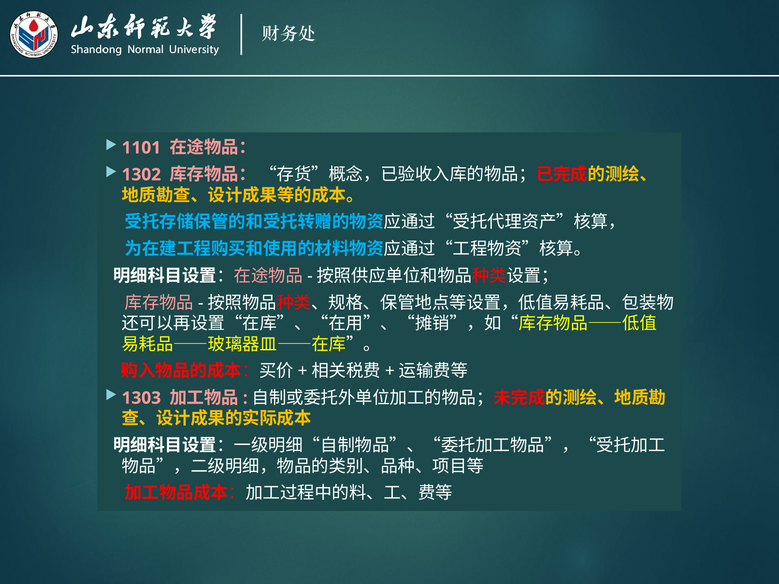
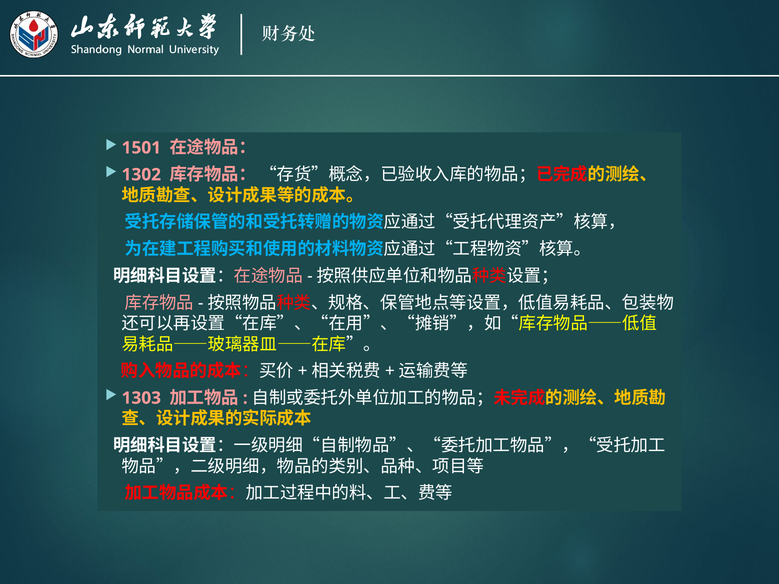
1101: 1101 -> 1501 (141, 148)
